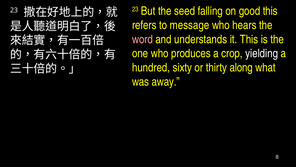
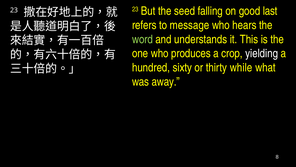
good this: this -> last (270, 11)
word colour: pink -> light green (142, 39)
along: along -> while (241, 67)
